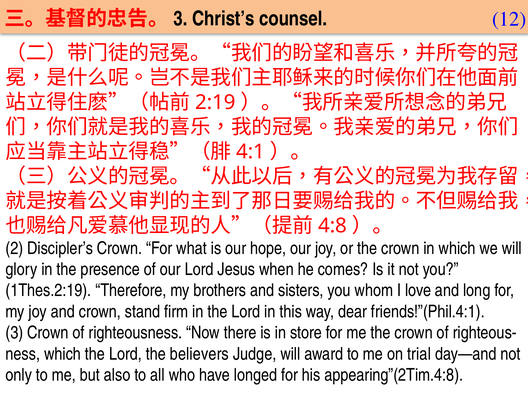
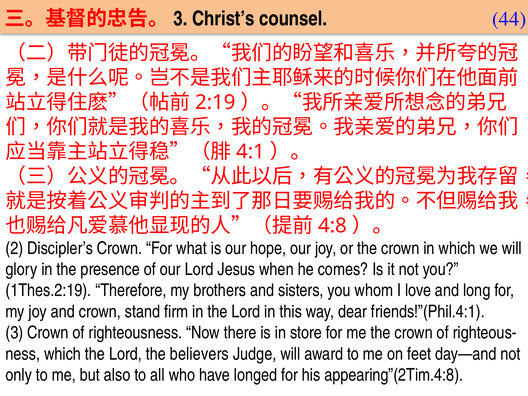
12: 12 -> 44 (509, 19)
trial: trial -> feet (419, 354)
